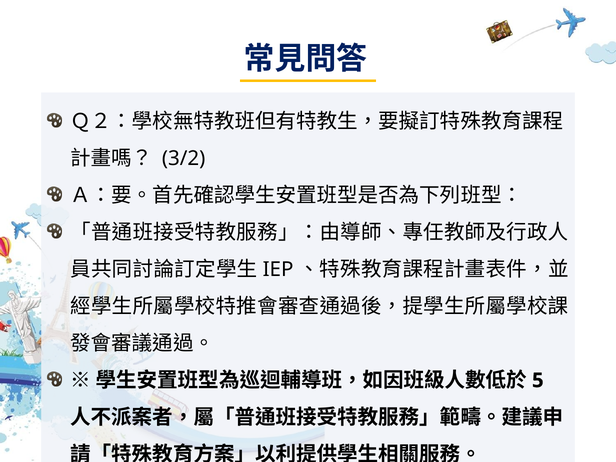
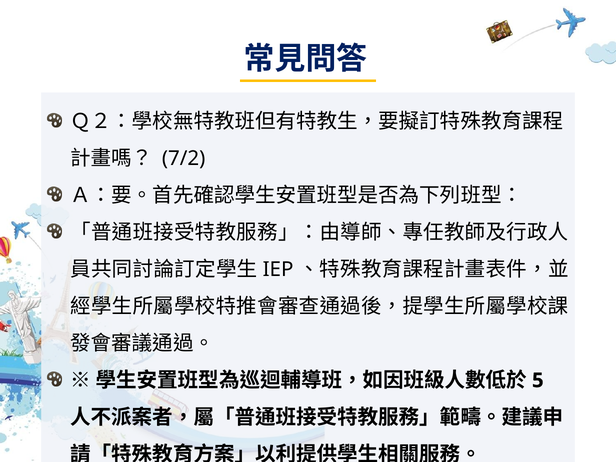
3/2: 3/2 -> 7/2 (184, 159)
